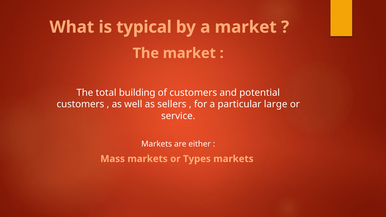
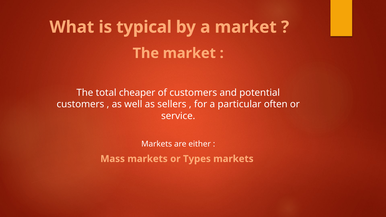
building: building -> cheaper (137, 93)
large: large -> often (276, 104)
